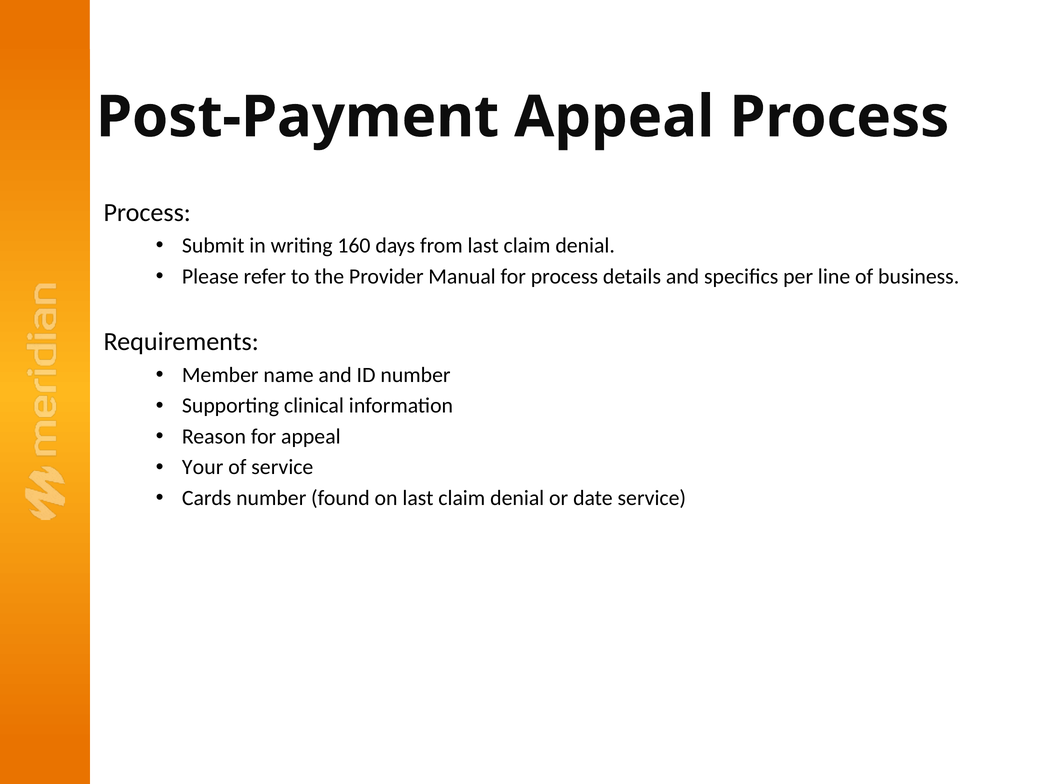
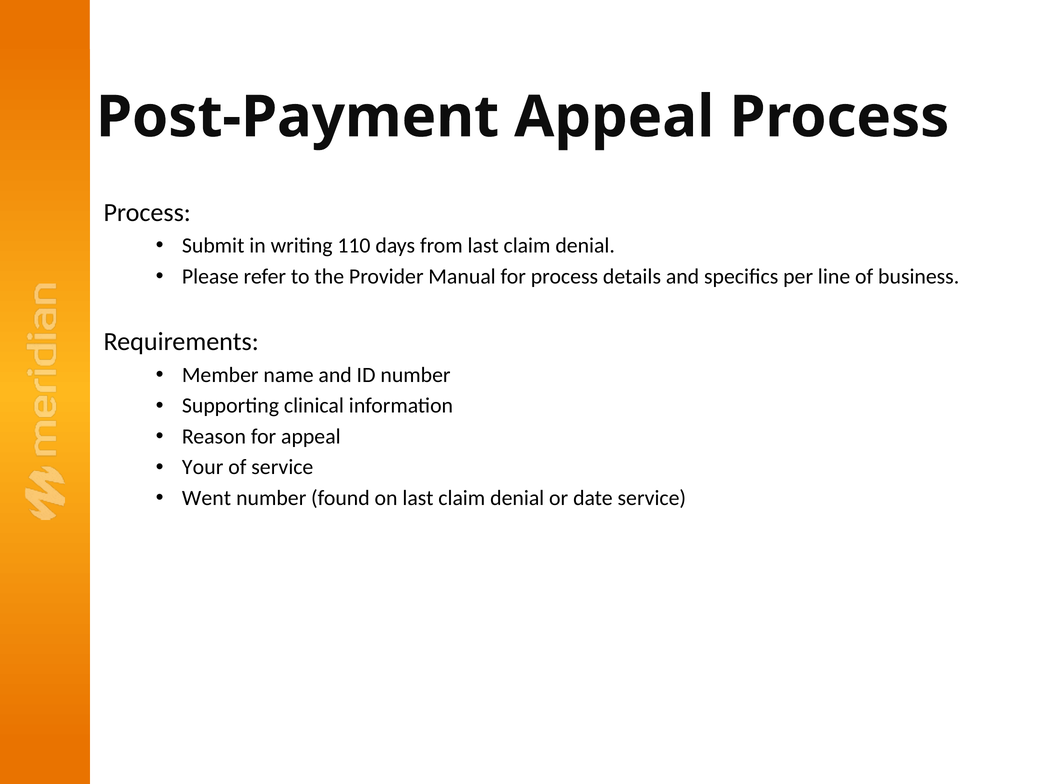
160: 160 -> 110 (354, 246)
Cards: Cards -> Went (207, 498)
